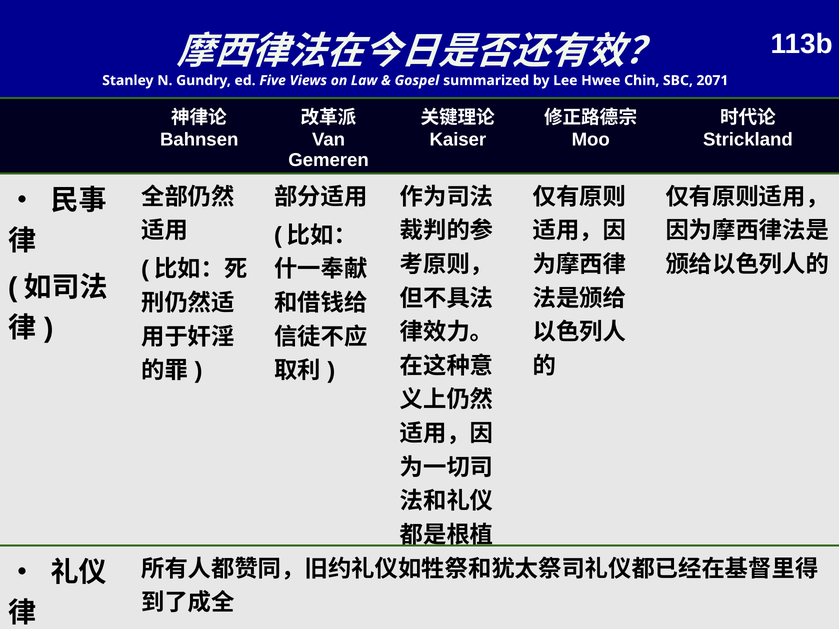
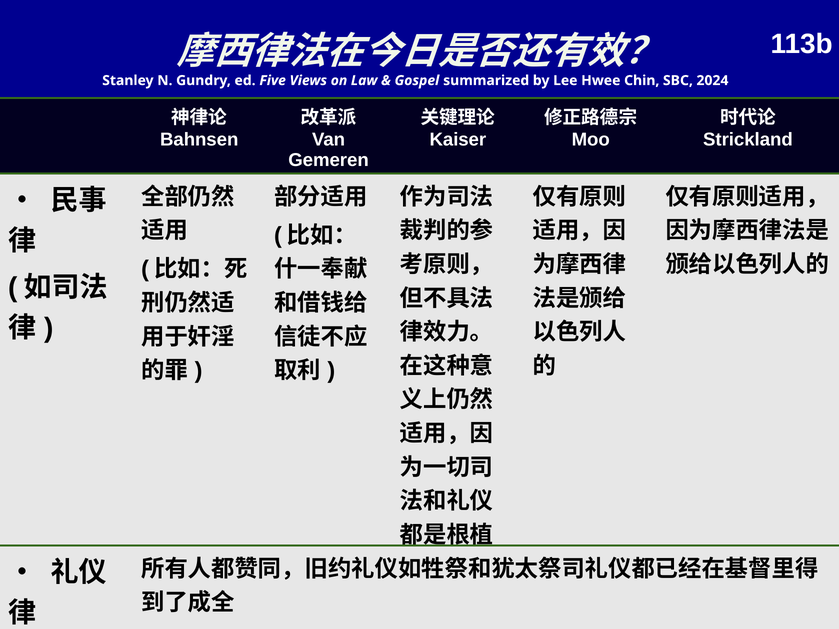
2071: 2071 -> 2024 (712, 81)
